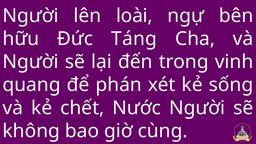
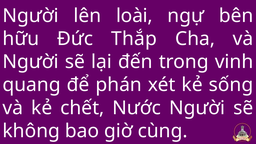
Táng: Táng -> Thắp (134, 39)
